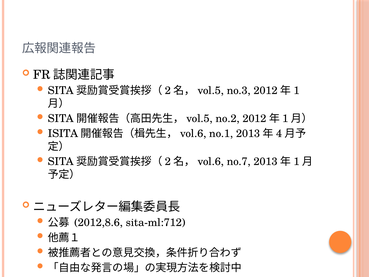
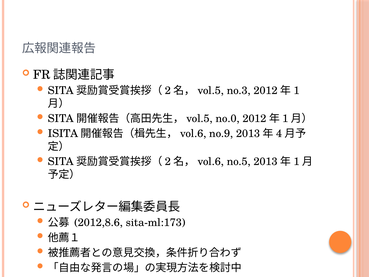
no.2: no.2 -> no.0 (228, 118)
no.1: no.1 -> no.9 (221, 134)
no.7: no.7 -> no.5 (239, 162)
sita-ml:712: sita-ml:712 -> sita-ml:173 (156, 222)
